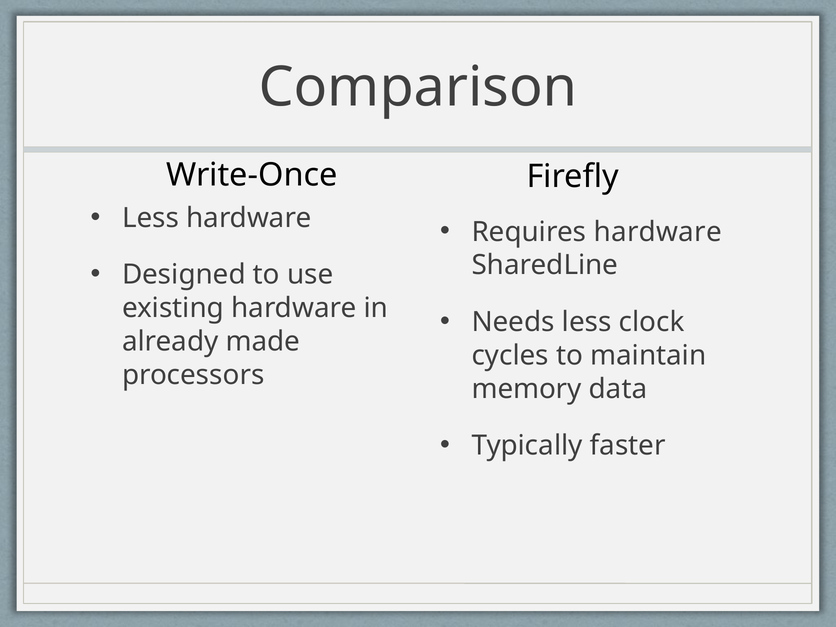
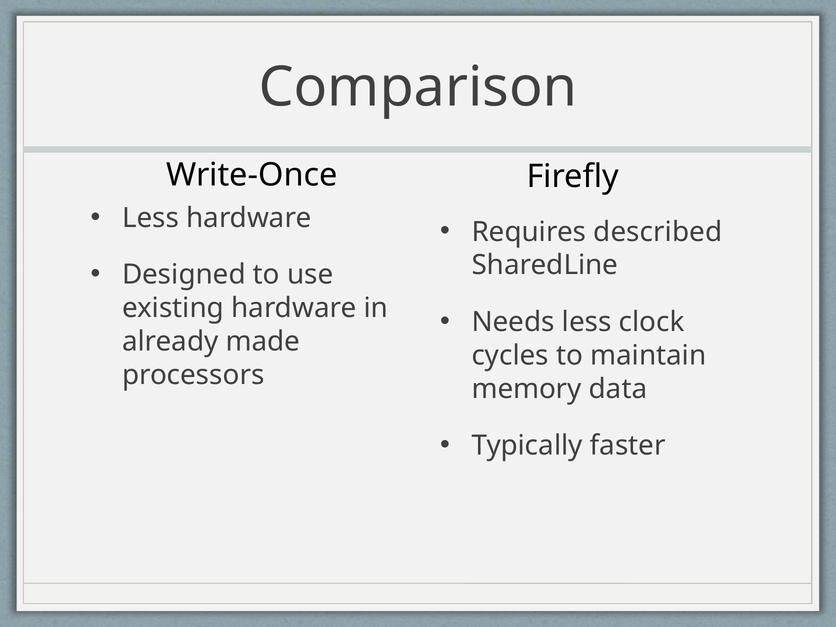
Requires hardware: hardware -> described (658, 232)
